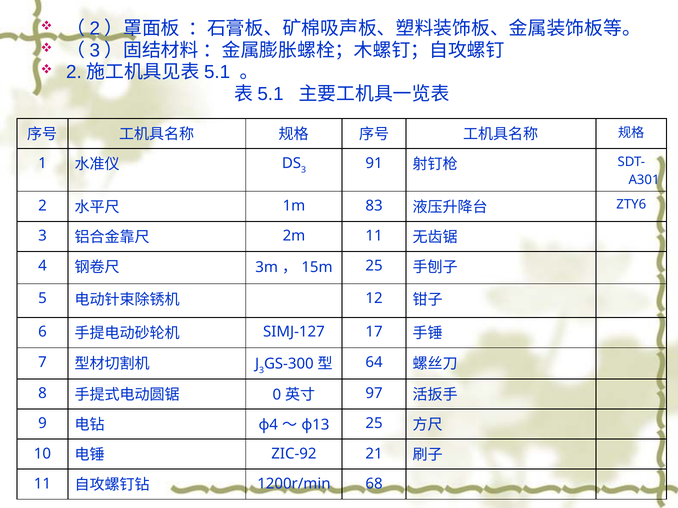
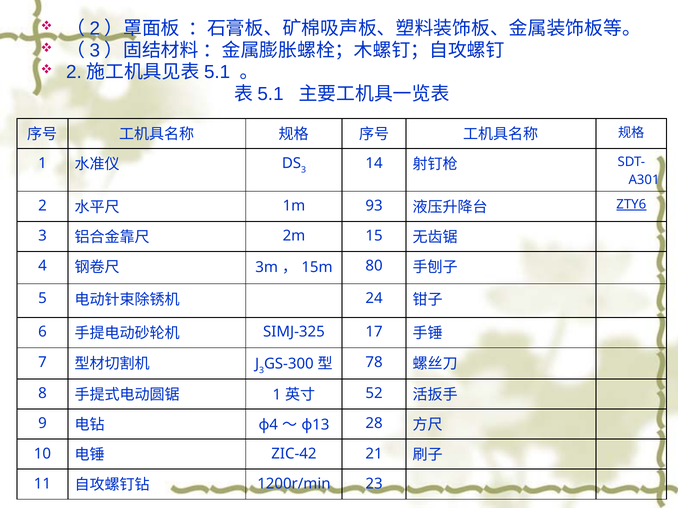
91: 91 -> 14 (374, 163)
83: 83 -> 93 (374, 206)
ZTY6 underline: none -> present (631, 205)
2m 11: 11 -> 15 (374, 236)
25: 25 -> 80 (374, 266)
12: 12 -> 24 (374, 299)
SIMJ-127: SIMJ-127 -> SIMJ-325 (294, 332)
64: 64 -> 78 (374, 363)
0: 0 -> 1 (277, 395)
97: 97 -> 52 (374, 394)
25: 25 -> 28 (374, 424)
ZIC-92: ZIC-92 -> ZIC-42 (294, 454)
68: 68 -> 23 (374, 484)
